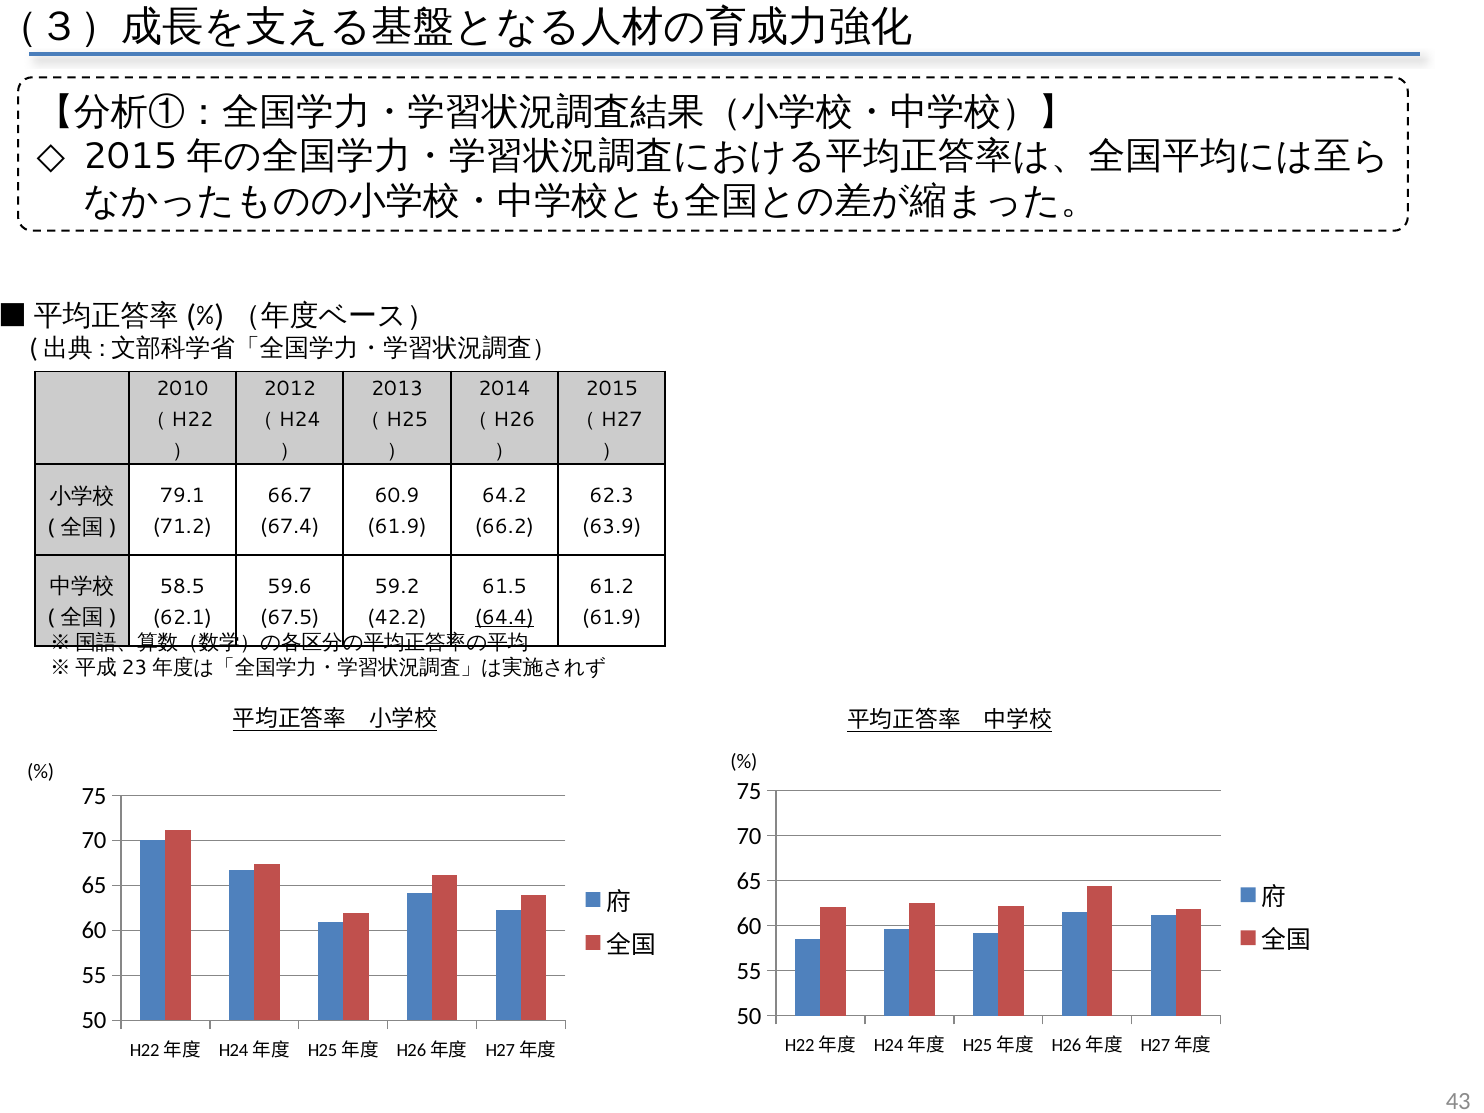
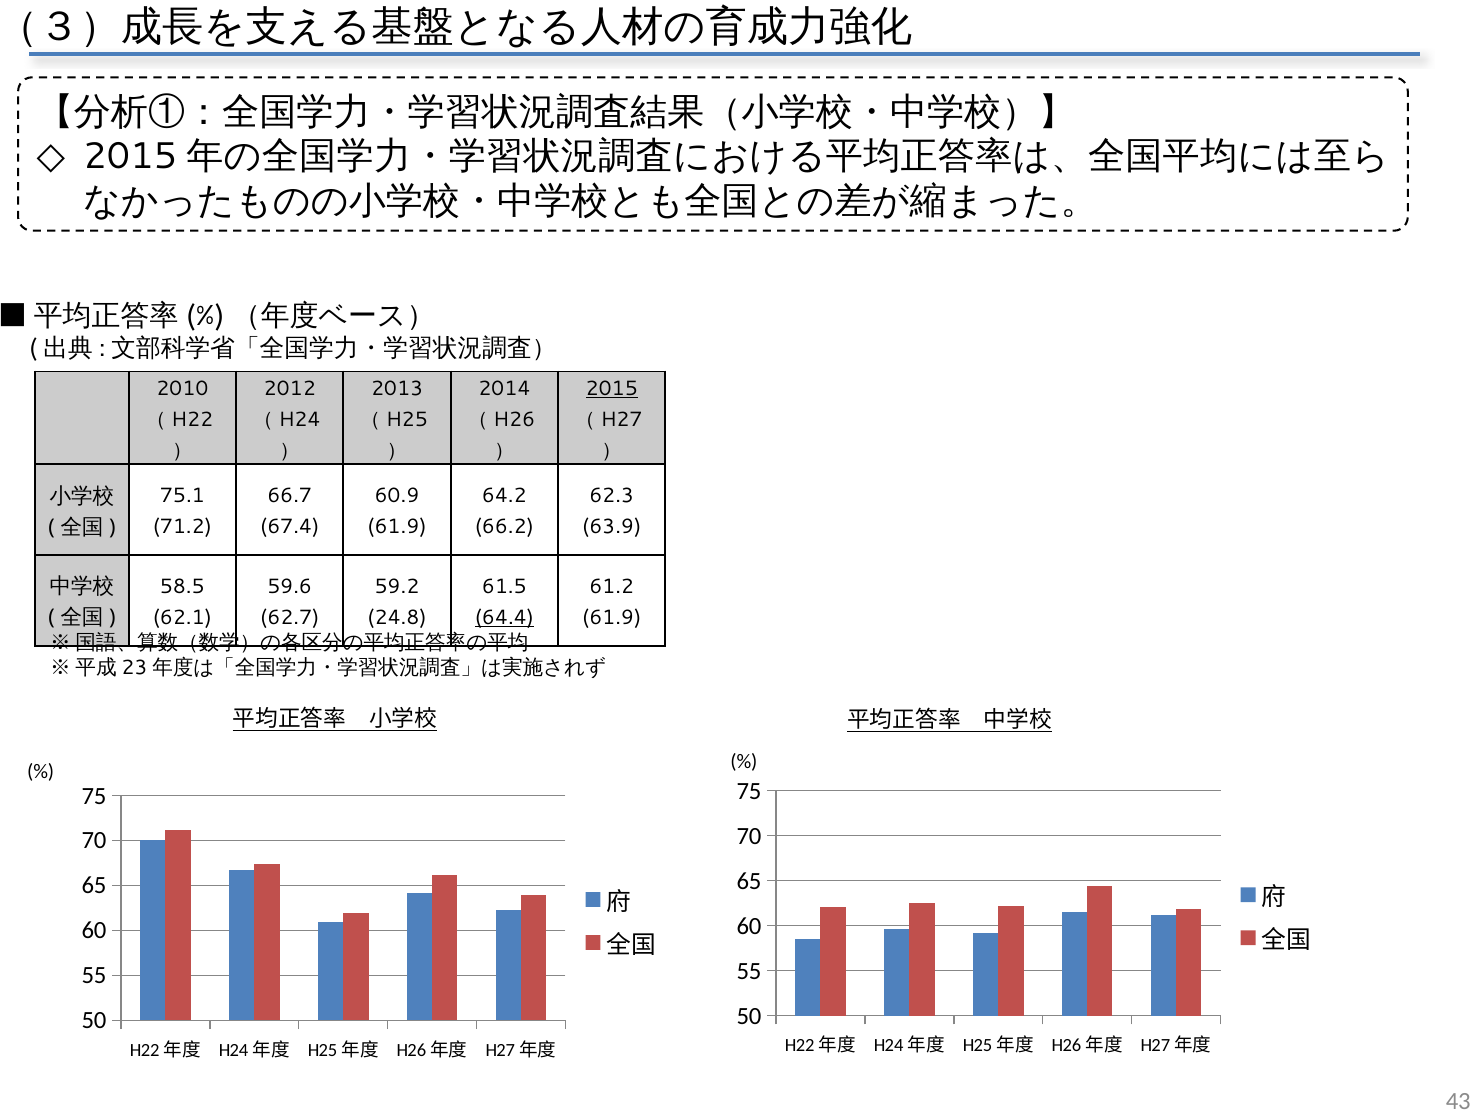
2015 underline: none -> present (612, 389)
79.1: 79.1 -> 75.1 (182, 496)
67.5: 67.5 -> 62.7 (290, 618)
42.2: 42.2 -> 24.8 (397, 618)
